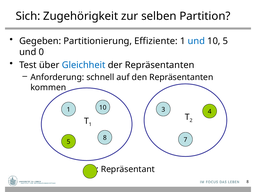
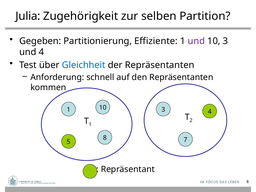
Sich: Sich -> Julia (28, 16)
und colour: blue -> purple (196, 41)
10 5: 5 -> 3 (225, 41)
und 0: 0 -> 4 (41, 52)
